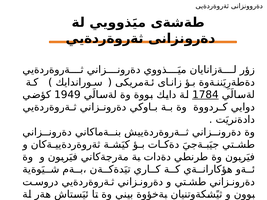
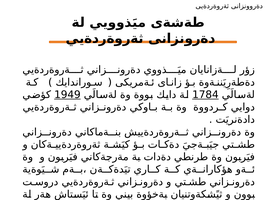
1949 underline: none -> present (67, 95)
